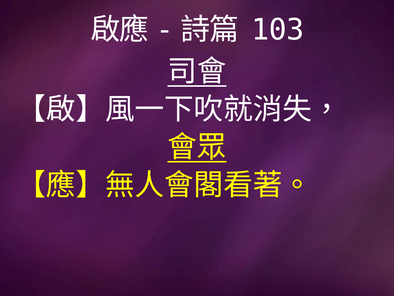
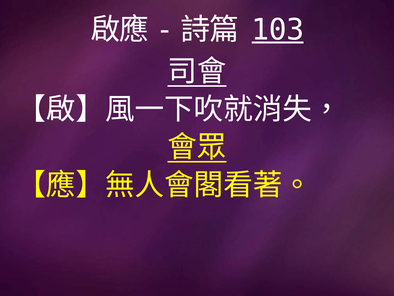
103 underline: none -> present (278, 30)
